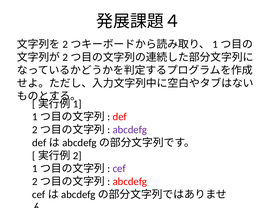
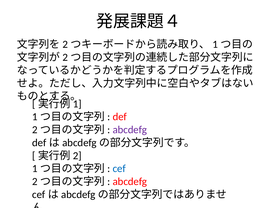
cef colour: purple -> blue (119, 168)
